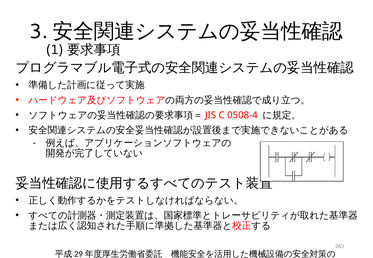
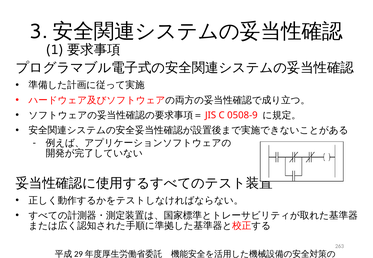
0508-4: 0508-4 -> 0508-9 (242, 115)
